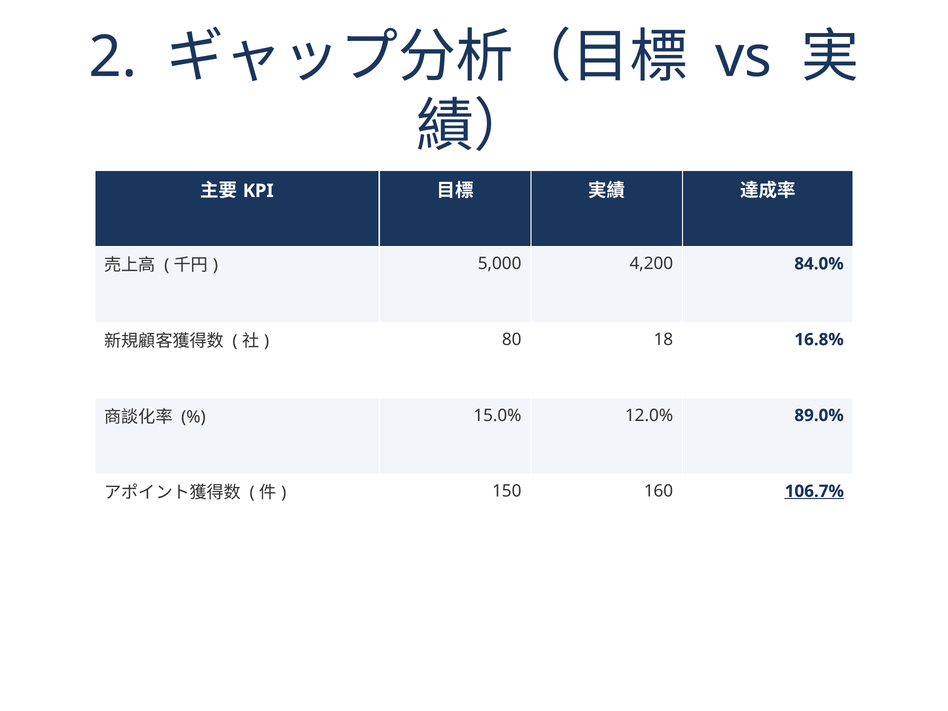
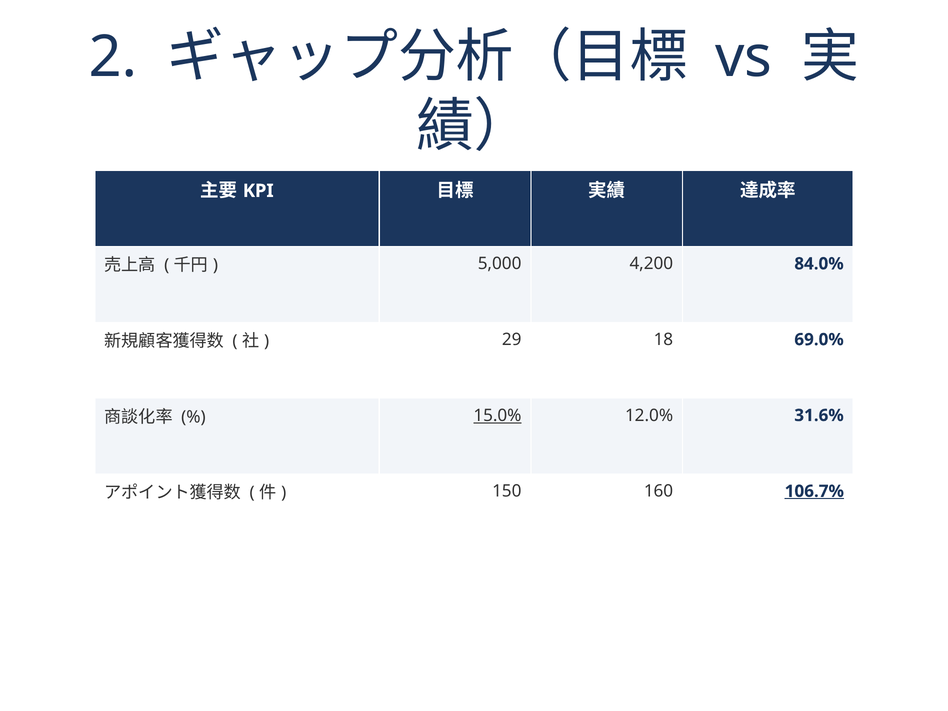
80: 80 -> 29 (512, 340)
16.8%: 16.8% -> 69.0% (819, 340)
15.0% underline: none -> present (497, 415)
89.0%: 89.0% -> 31.6% (819, 415)
